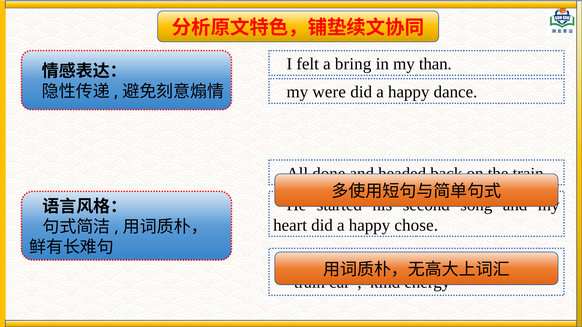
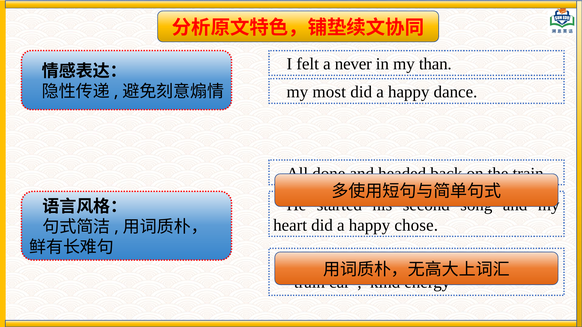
bring: bring -> never (353, 64)
were: were -> most (329, 92)
